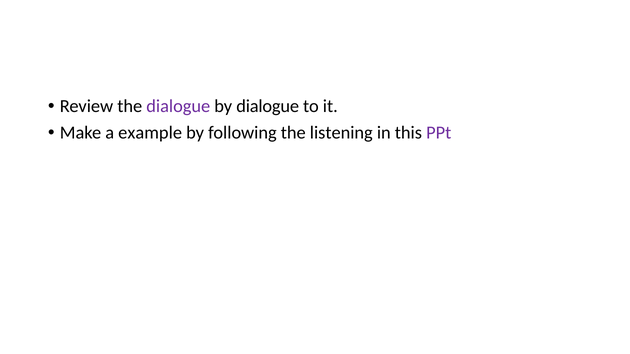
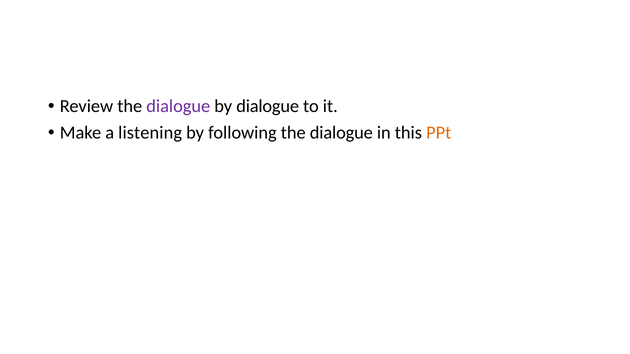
example: example -> listening (150, 133)
following the listening: listening -> dialogue (341, 133)
PPt colour: purple -> orange (439, 133)
